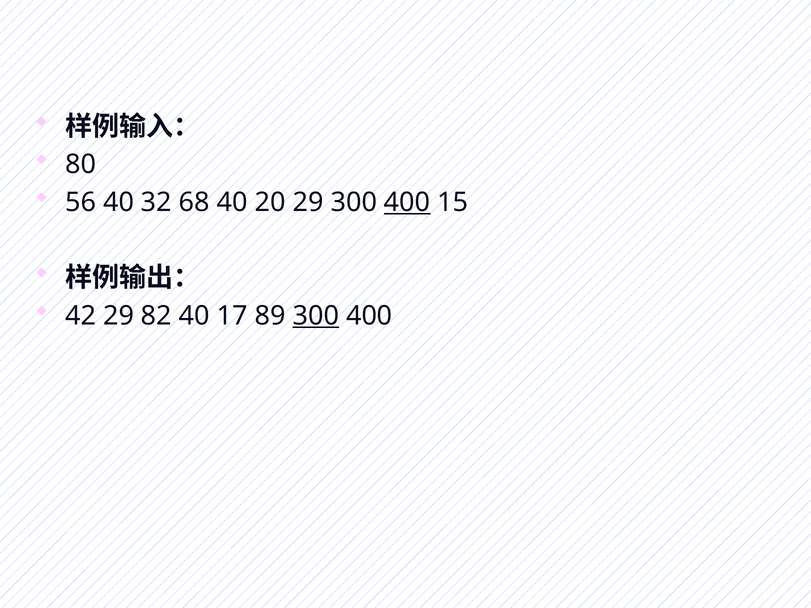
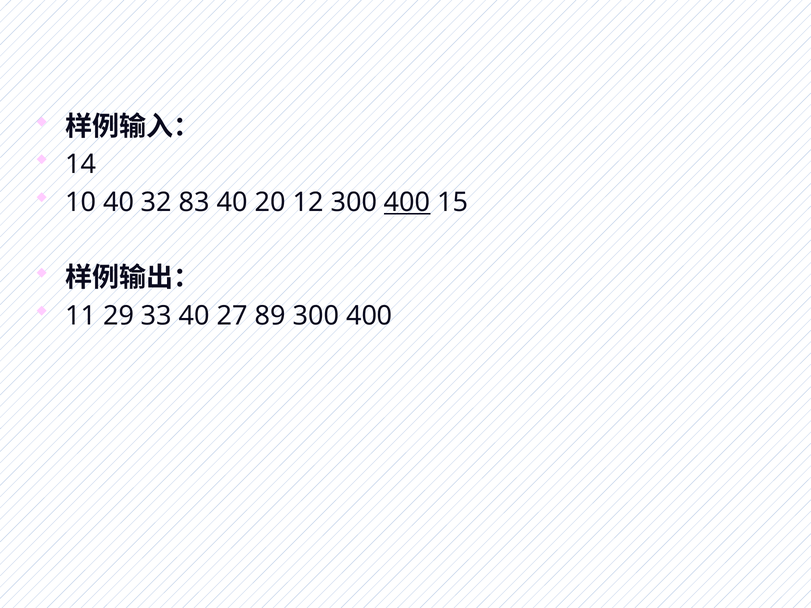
80: 80 -> 14 (81, 165)
56: 56 -> 10 (81, 202)
68: 68 -> 83 (194, 202)
20 29: 29 -> 12 (308, 202)
42: 42 -> 11 (81, 316)
82: 82 -> 33 (156, 316)
17: 17 -> 27 (232, 316)
300 underline: present -> none (316, 316)
